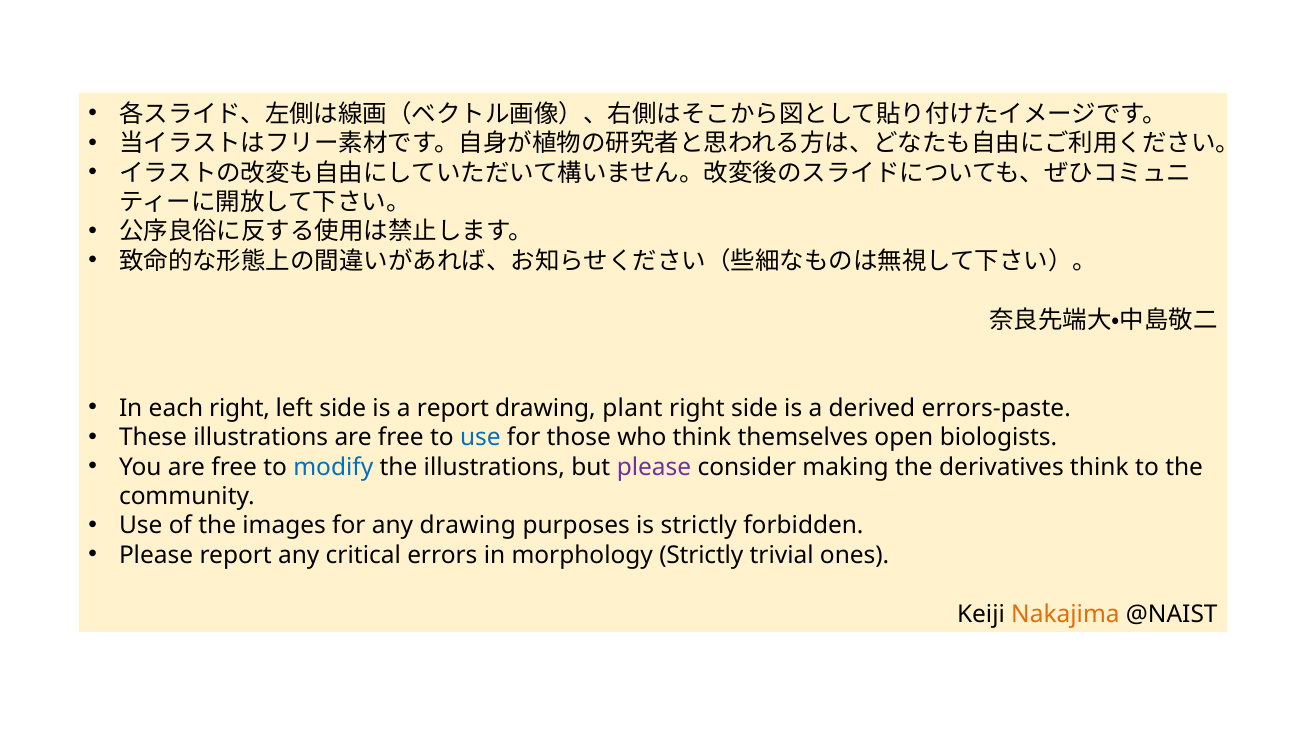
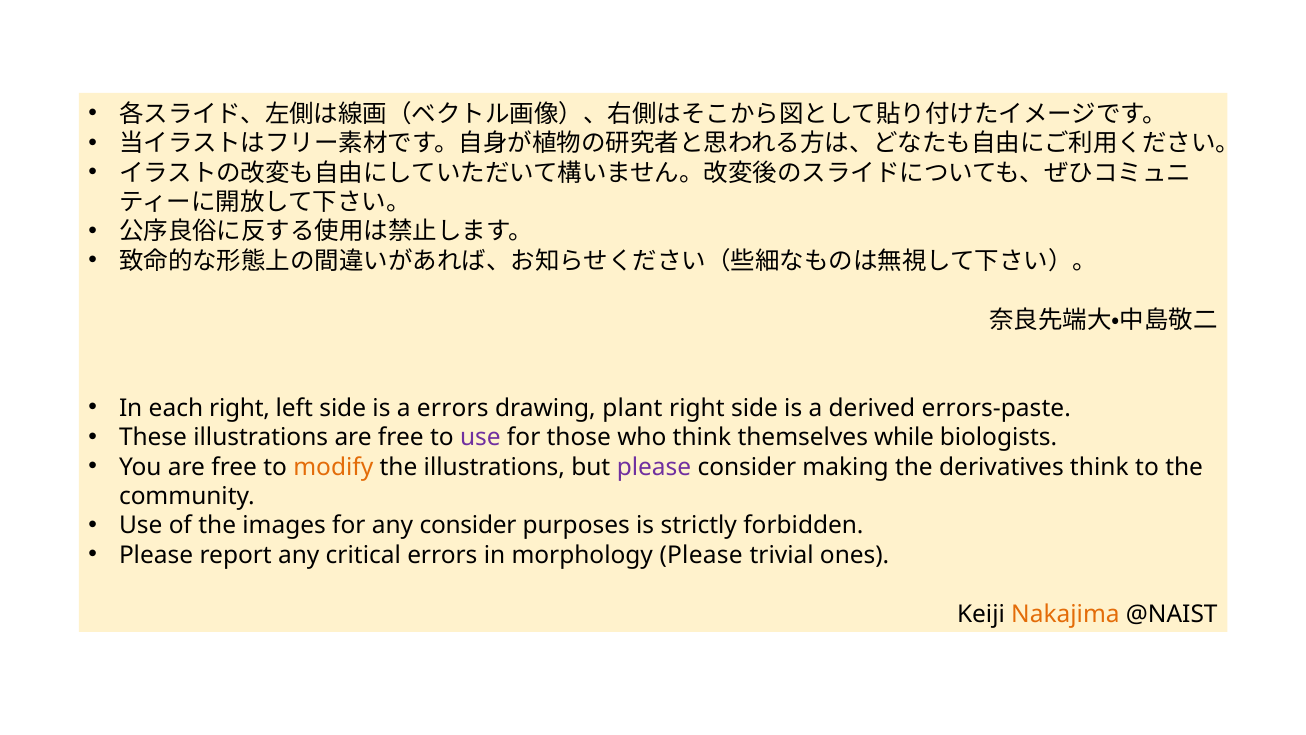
a report: report -> errors (453, 408)
use colour: blue -> purple (480, 437)
open: open -> while (904, 437)
modify colour: blue -> orange (333, 467)
any drawing: drawing -> consider (468, 526)
morphology Strictly: Strictly -> Please (701, 555)
